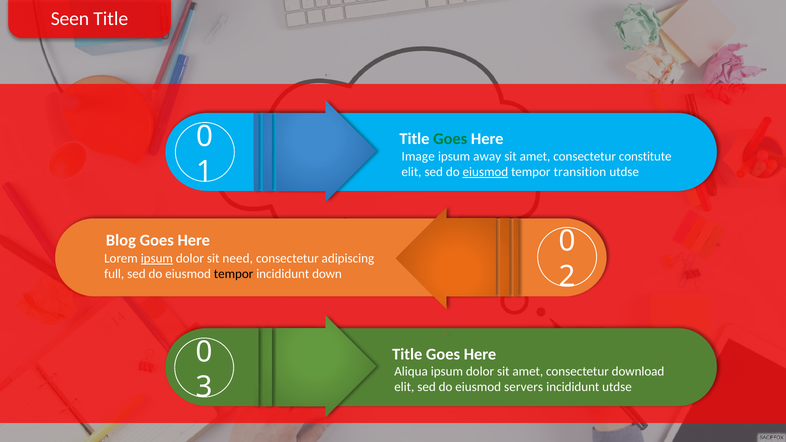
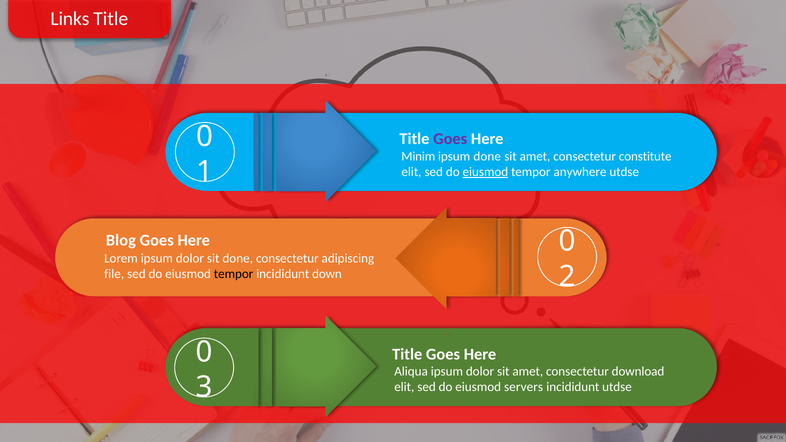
Seen: Seen -> Links (70, 19)
Goes colour: green -> purple (450, 139)
Image: Image -> Minim (418, 156)
ipsum away: away -> done (487, 156)
transition: transition -> anywhere (580, 172)
ipsum underline: present -> none (157, 258)
sit need: need -> done (238, 258)
full: full -> file (114, 274)
